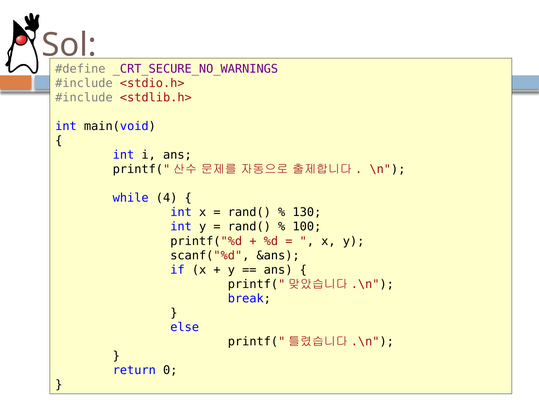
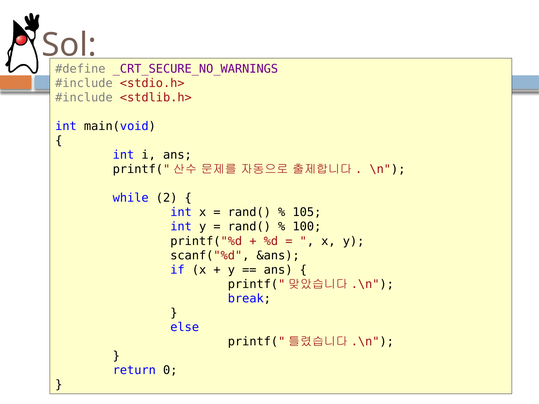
4: 4 -> 2 (167, 198)
130: 130 -> 105 (307, 212)
